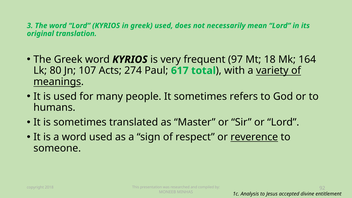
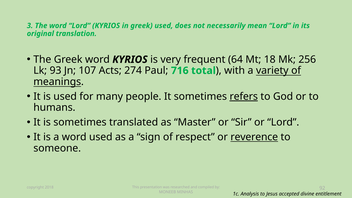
97: 97 -> 64 (235, 60)
164: 164 -> 256 (307, 60)
80: 80 -> 93 (56, 71)
617: 617 -> 716 (180, 71)
refers underline: none -> present (244, 96)
